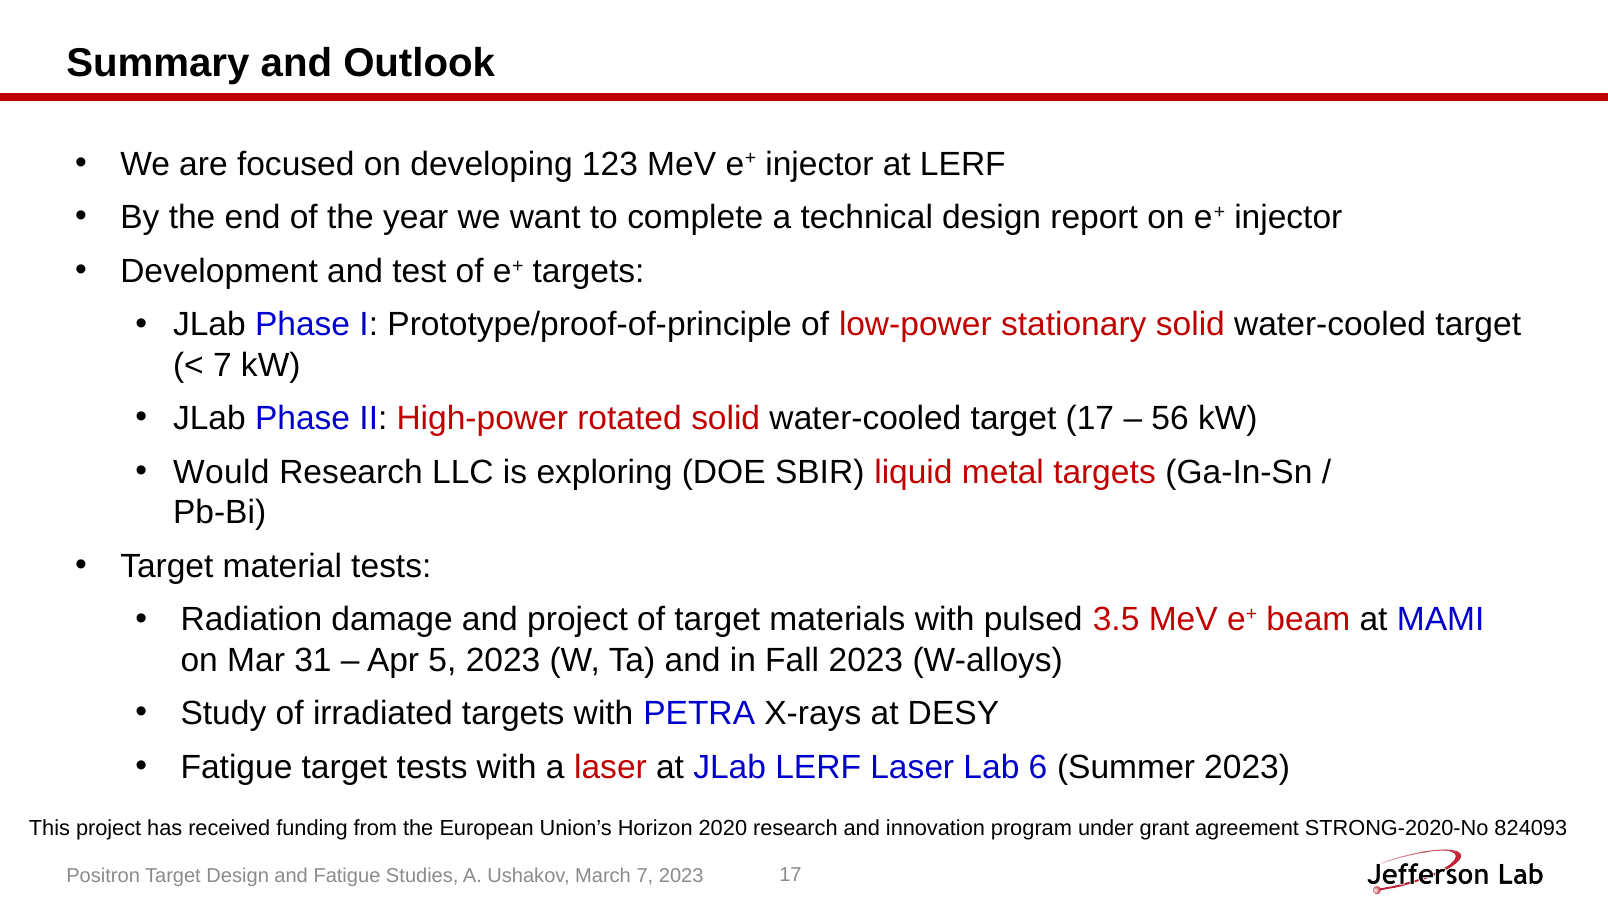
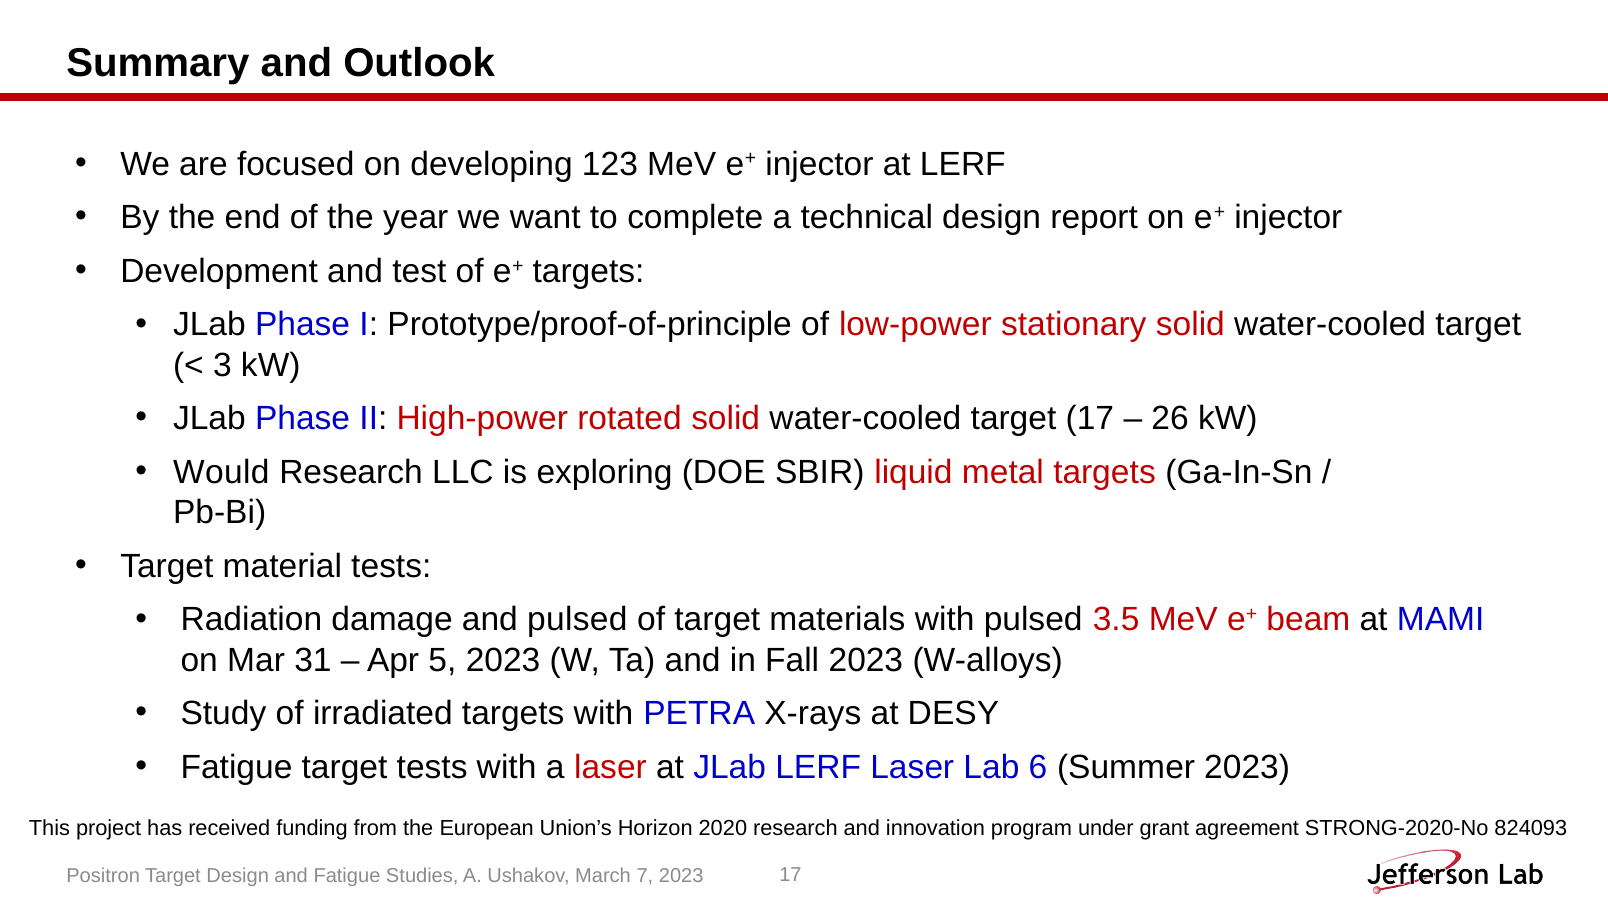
7: 7 -> 3 (222, 365)
56: 56 -> 26 (1170, 419)
and project: project -> pulsed (577, 620)
